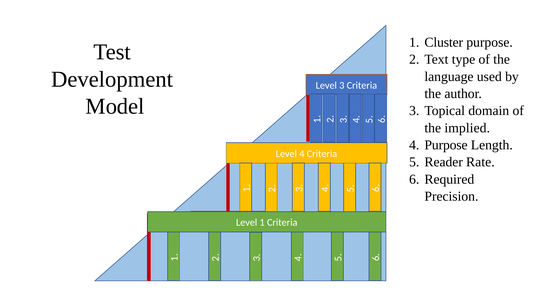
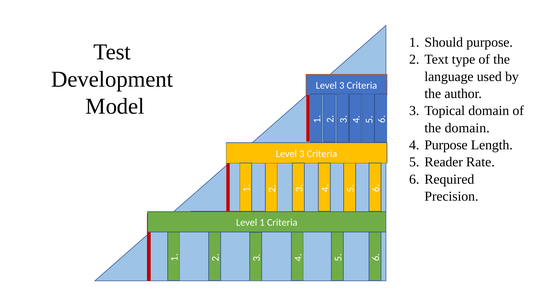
Cluster: Cluster -> Should (444, 42)
the implied: implied -> domain (467, 128)
4: 4 -> 3 (302, 154)
